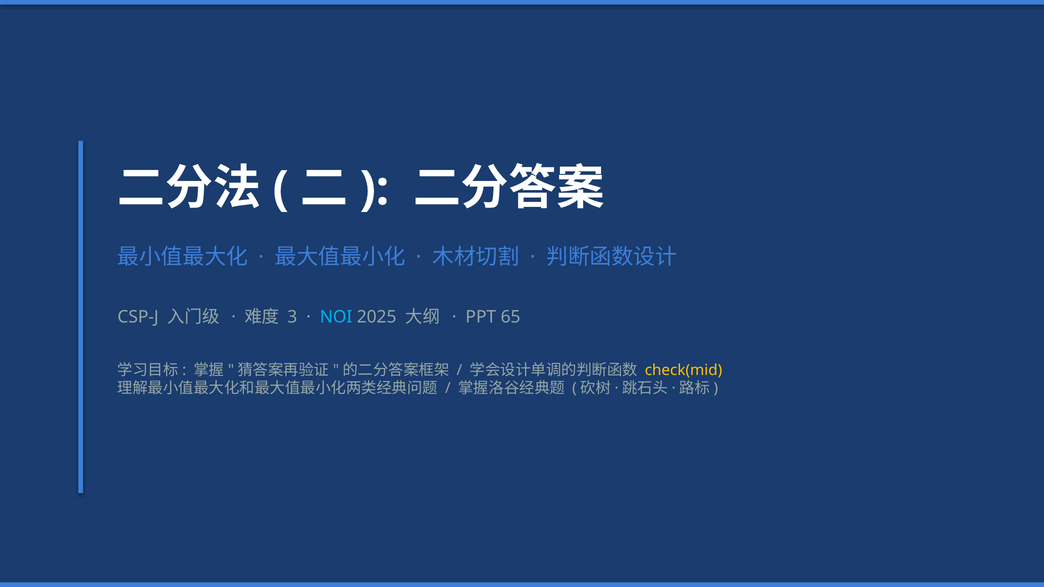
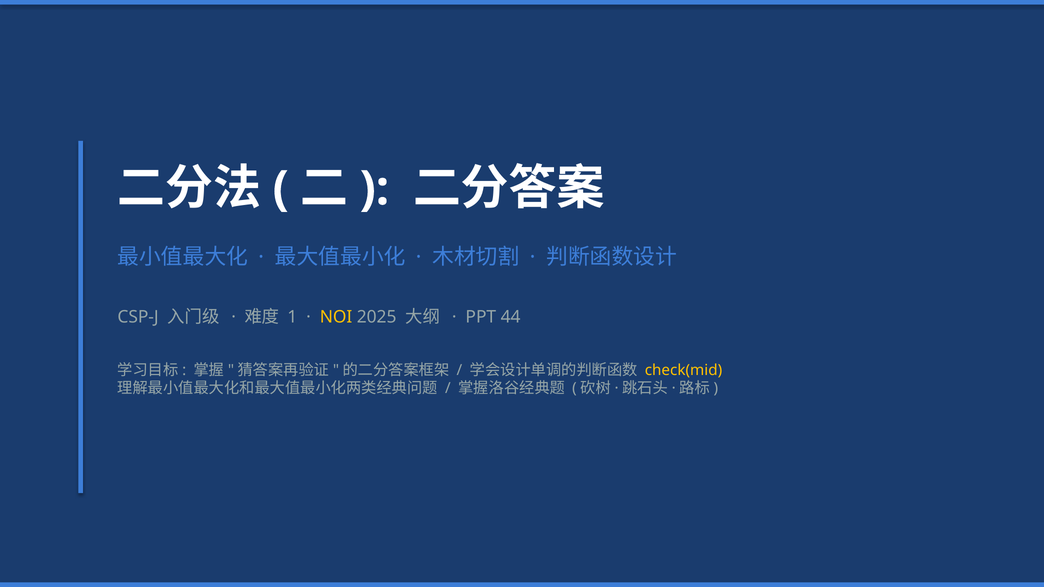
3: 3 -> 1 (292, 317)
NOI colour: light blue -> yellow (336, 317)
65: 65 -> 44 (511, 317)
